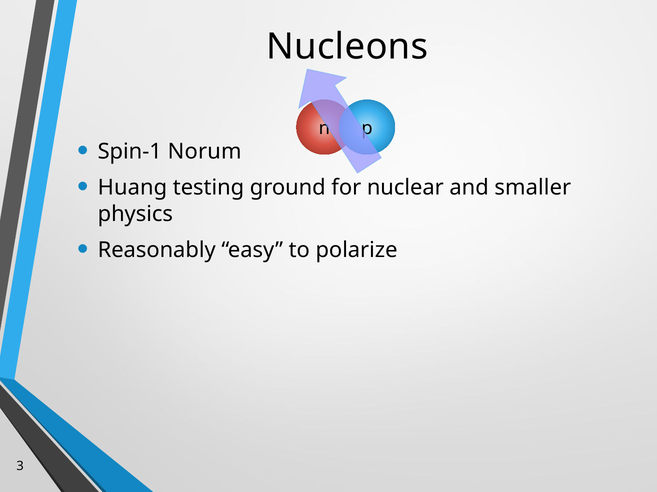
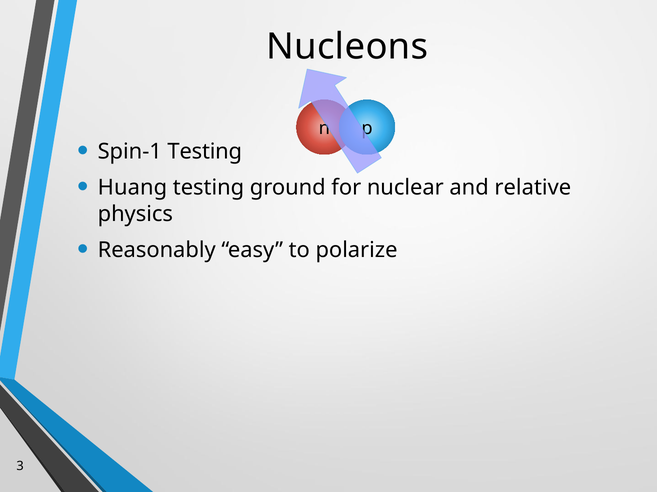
Spin-1 Norum: Norum -> Testing (205, 152)
smaller: smaller -> relative (533, 188)
